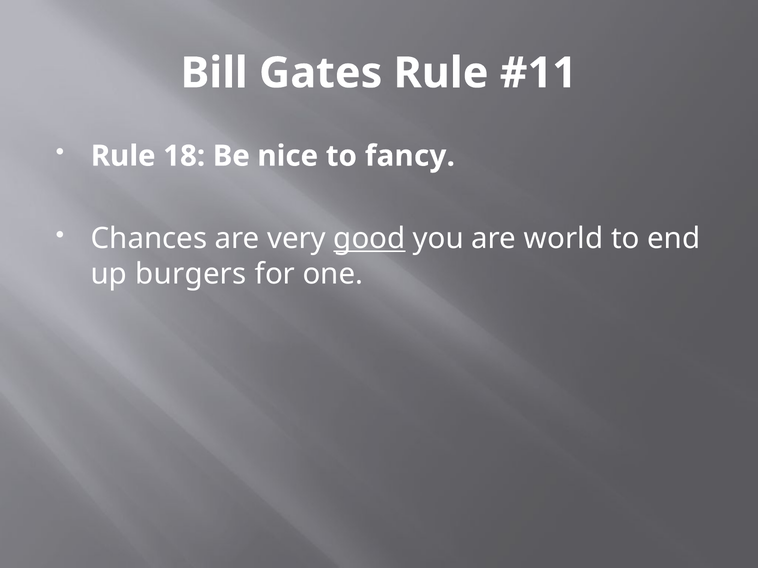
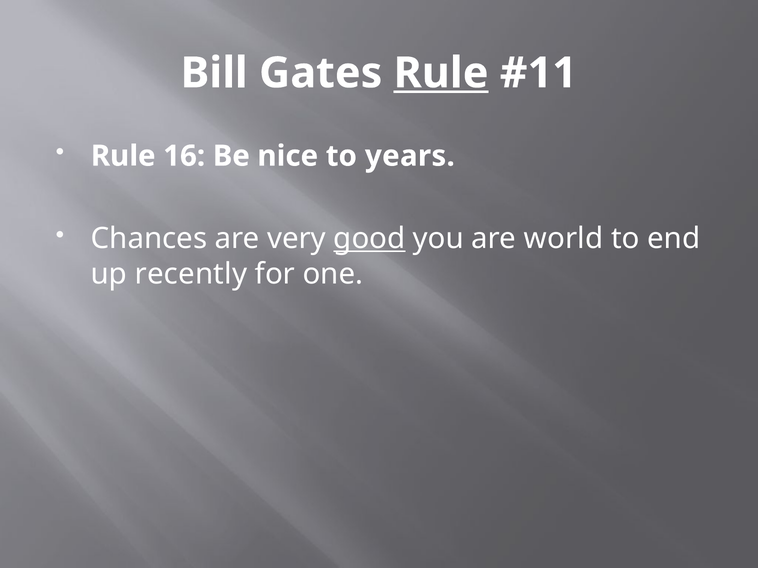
Rule underline: none -> present (441, 73)
18: 18 -> 16 (184, 156)
fancy: fancy -> years (410, 156)
burgers: burgers -> recently (191, 274)
